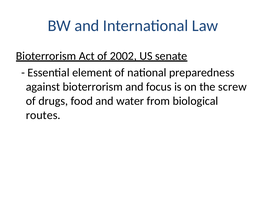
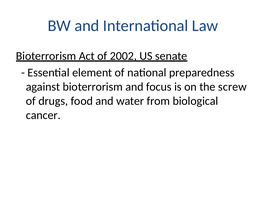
routes: routes -> cancer (43, 115)
